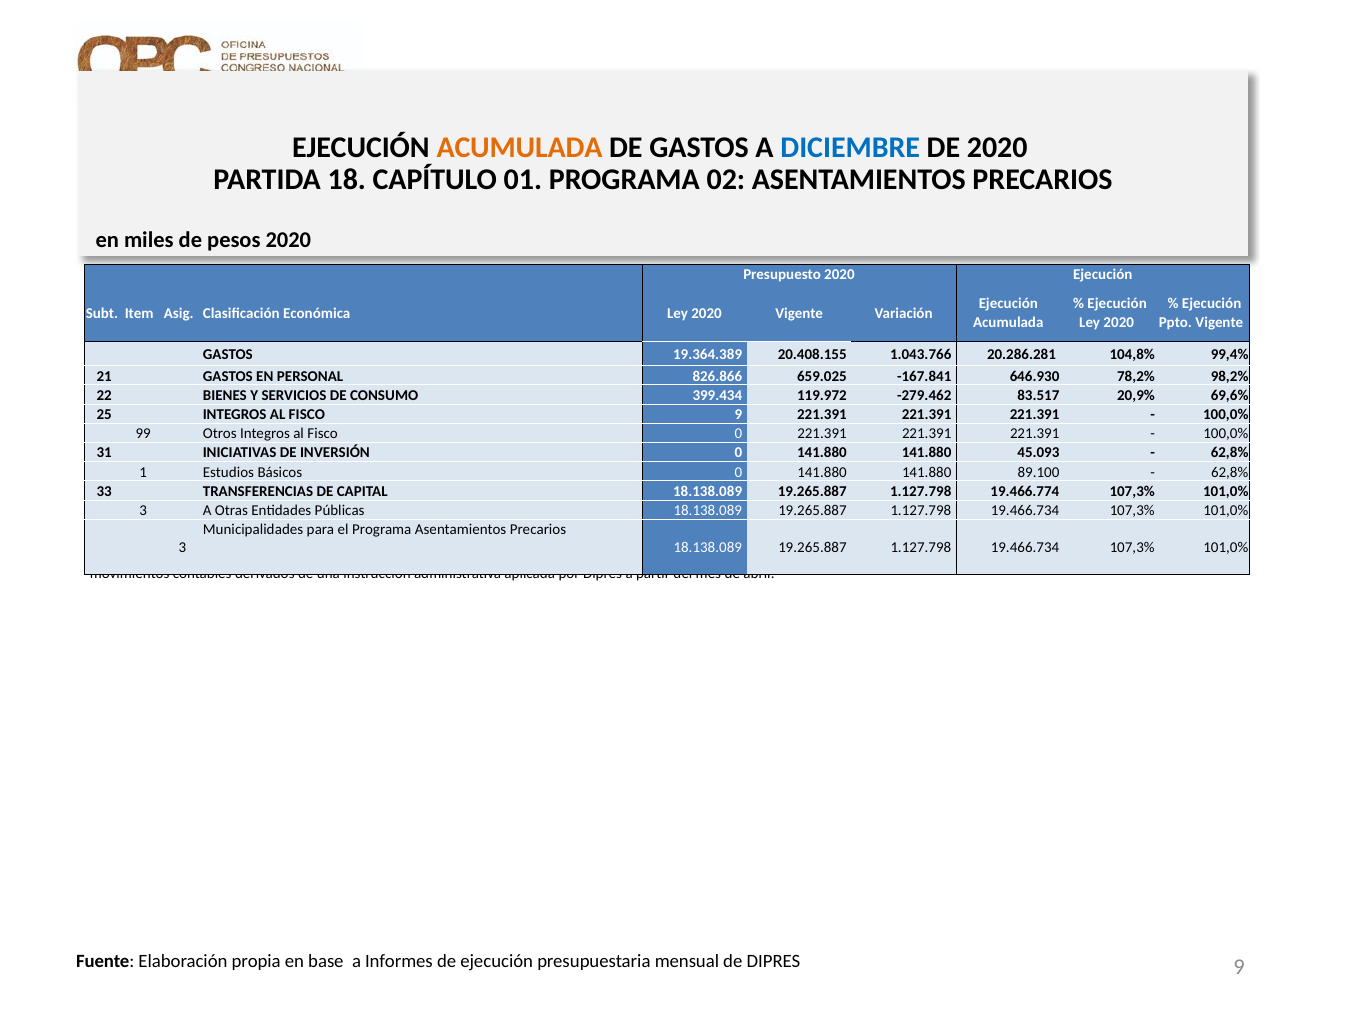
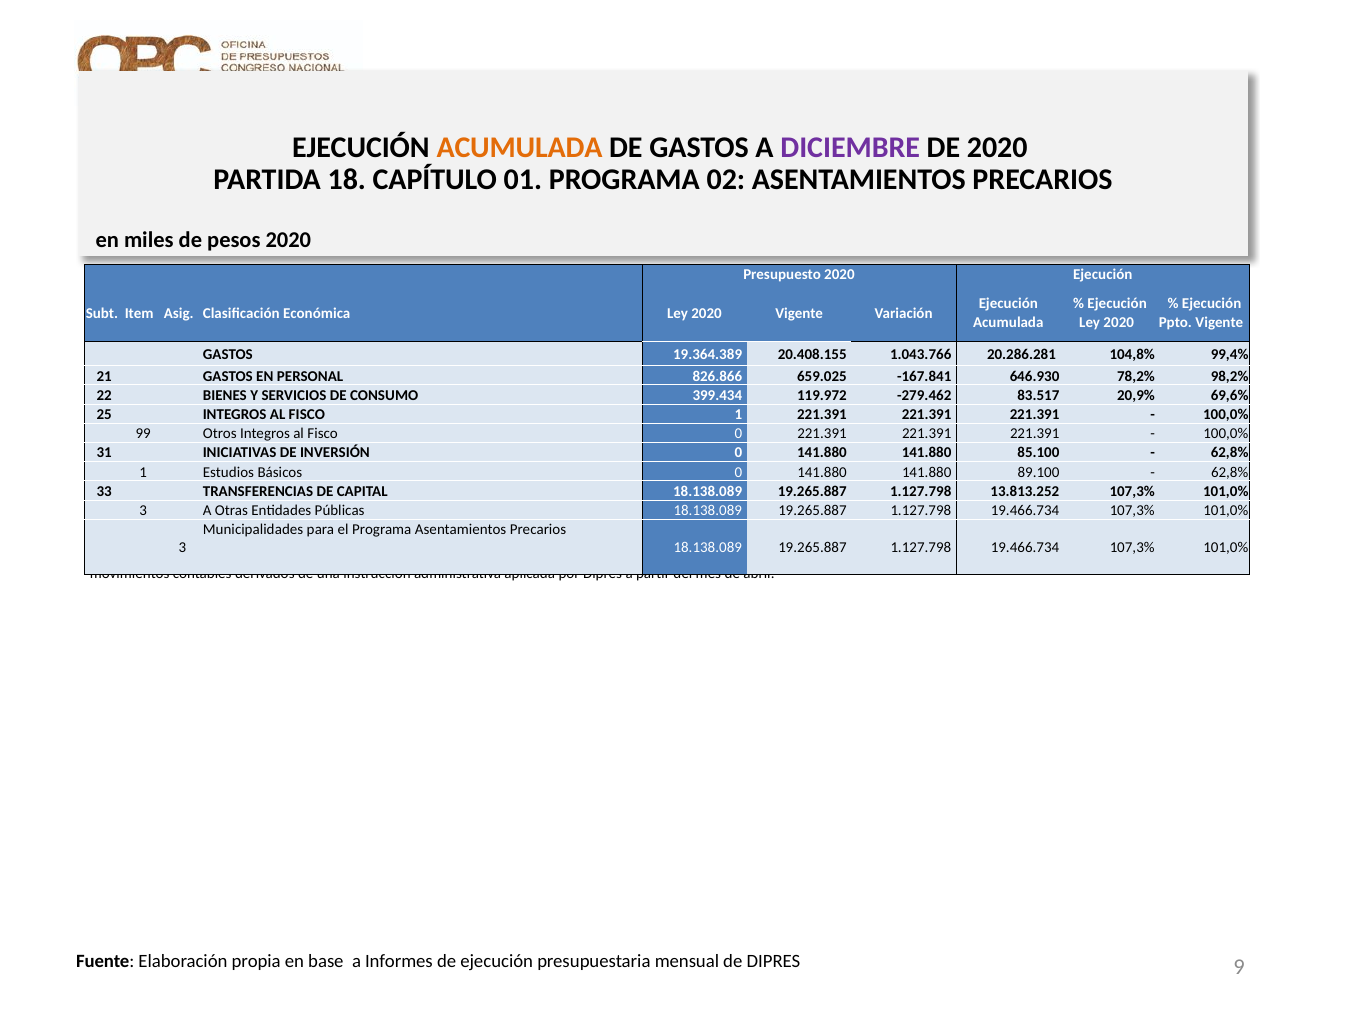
DICIEMBRE colour: blue -> purple (850, 147)
FISCO 9: 9 -> 1 (738, 415)
45.093: 45.093 -> 85.100 (1038, 453)
19.466.774: 19.466.774 -> 13.813.252 (1025, 491)
